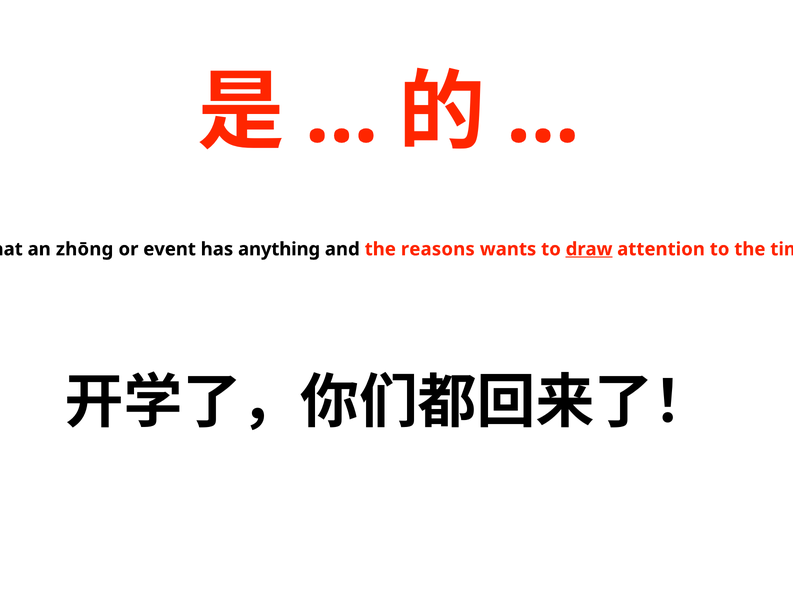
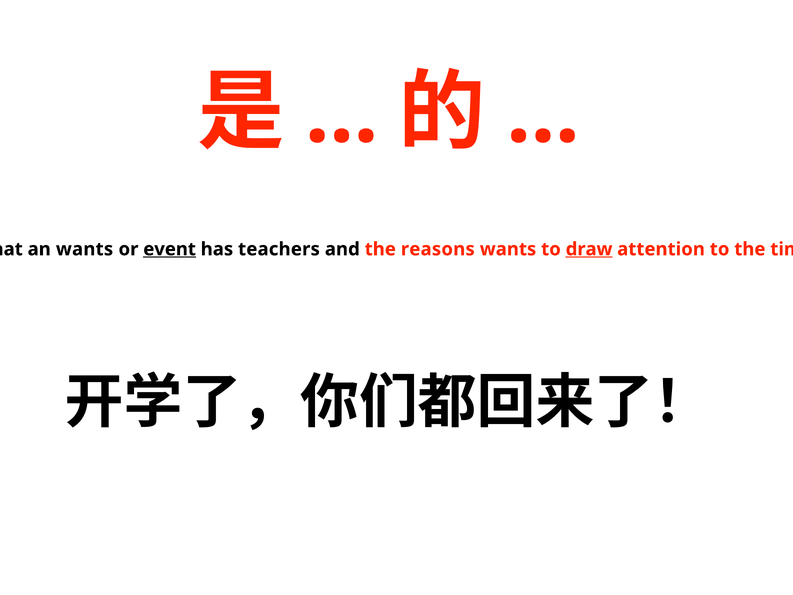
an zhōng: zhōng -> wants (85, 249)
event underline: none -> present (170, 249)
anything: anything -> teachers (279, 249)
